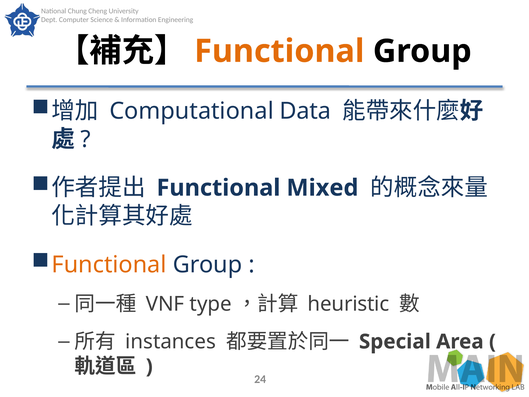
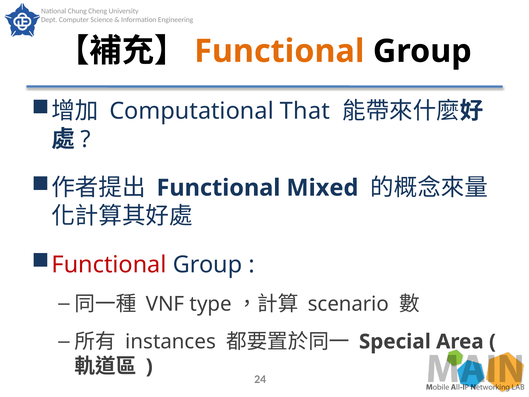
Data: Data -> That (305, 111)
Functional colour: orange -> red (109, 265)
heuristic: heuristic -> scenario (348, 304)
